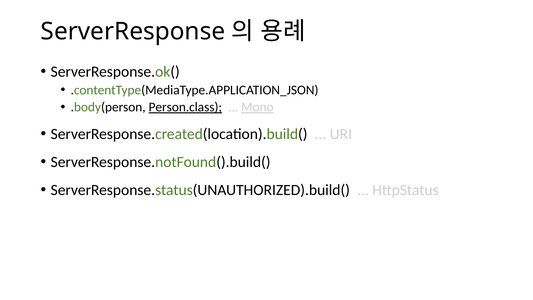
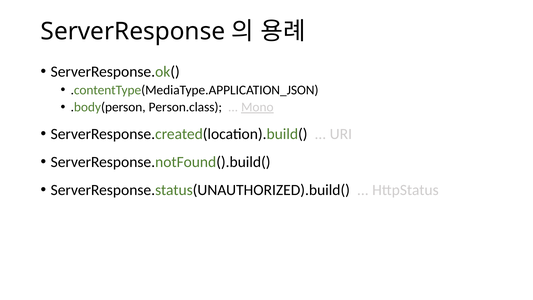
Person.class underline: present -> none (185, 107)
